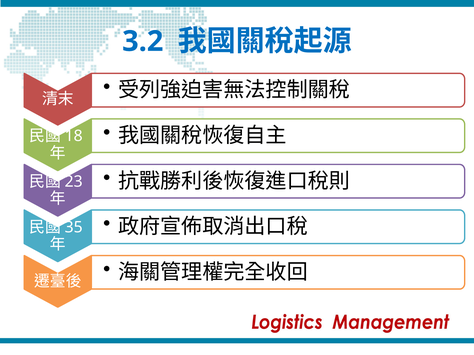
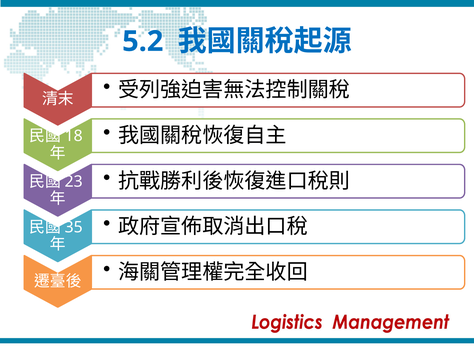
3.2: 3.2 -> 5.2 (143, 41)
